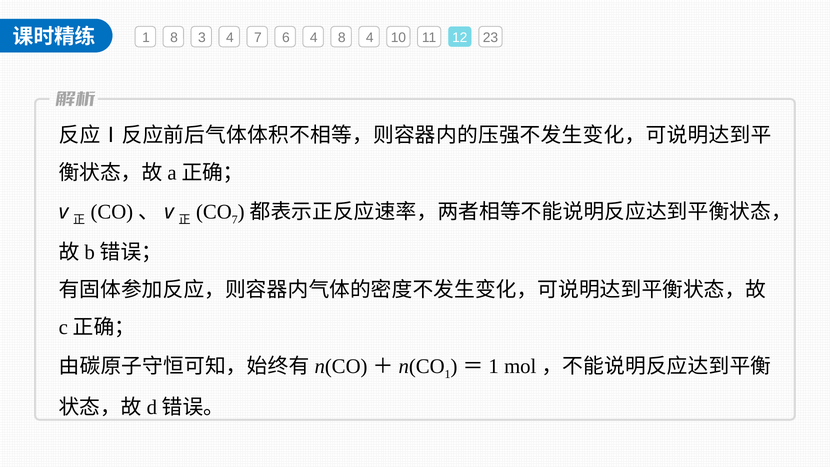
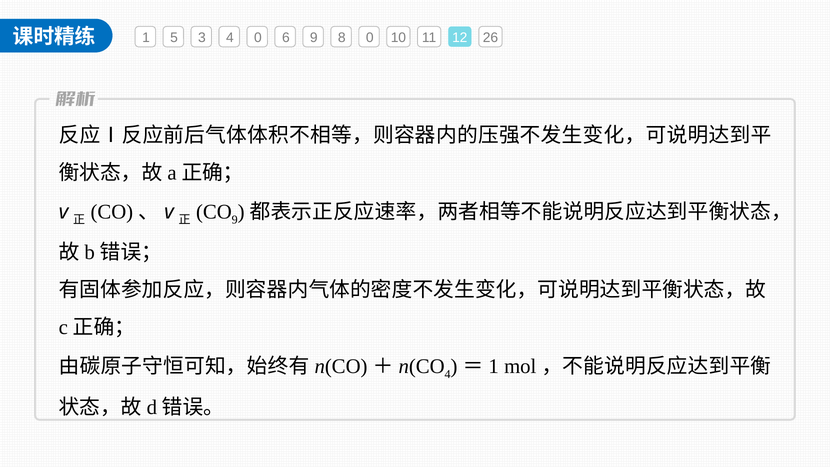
1 8: 8 -> 5 (174, 38)
4 7: 7 -> 0 (258, 38)
6 4: 4 -> 9 (314, 38)
8 4: 4 -> 0 (370, 38)
23: 23 -> 26 (490, 38)
7: 7 -> 9 (235, 220)
1: 1 -> 4 (448, 374)
